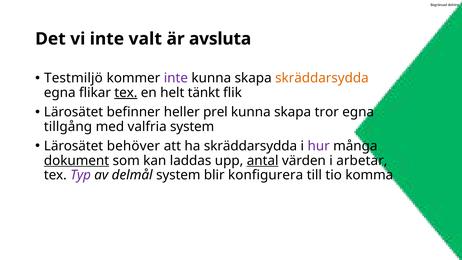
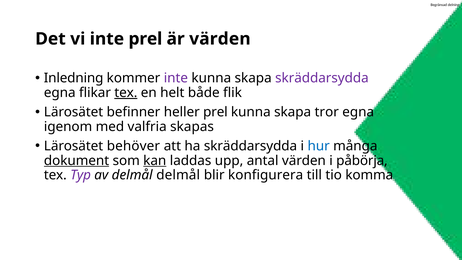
inte valt: valt -> prel (145, 39)
är avsluta: avsluta -> värden (220, 39)
Testmiljö: Testmiljö -> Inledning (74, 78)
skräddarsydda colour: orange -> purple (322, 78)
tänkt: tänkt -> både (204, 93)
tillgång: tillgång -> igenom (68, 127)
valfria system: system -> skapas (192, 127)
hur colour: purple -> blue (319, 146)
kan underline: none -> present (155, 161)
antal underline: present -> none (263, 161)
arbetar: arbetar -> påbörja (362, 161)
delmål system: system -> delmål (178, 175)
